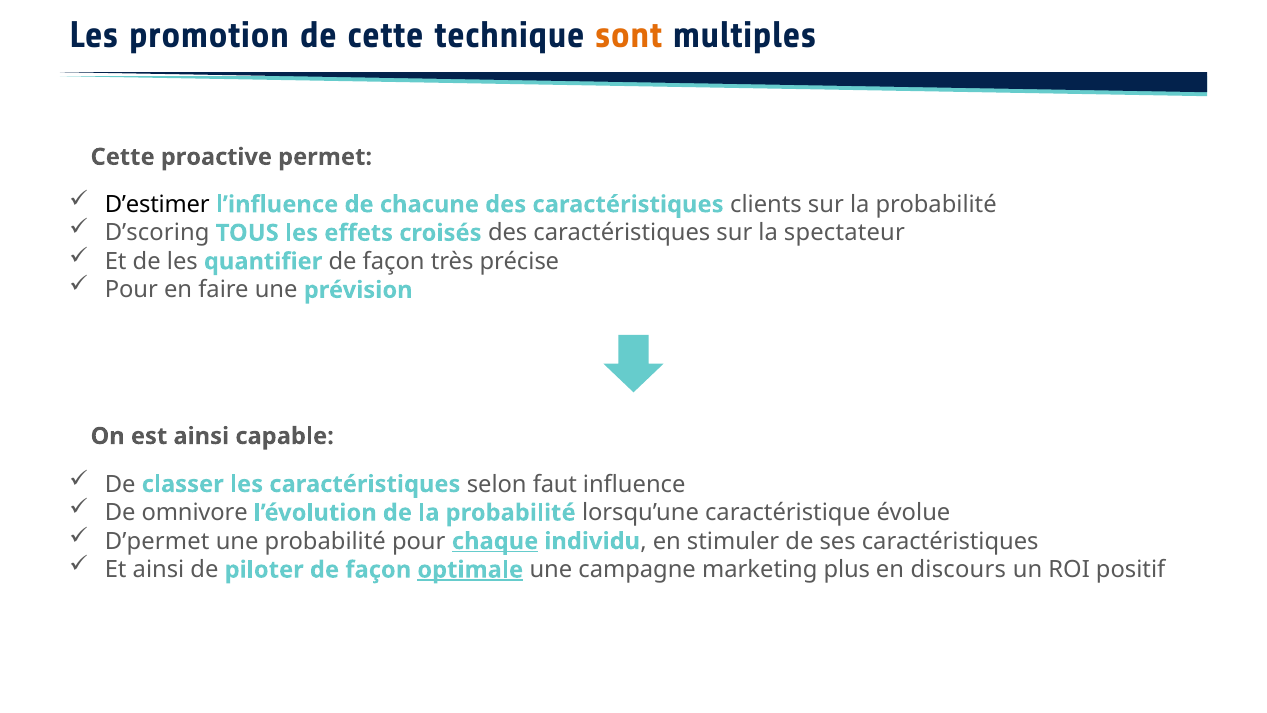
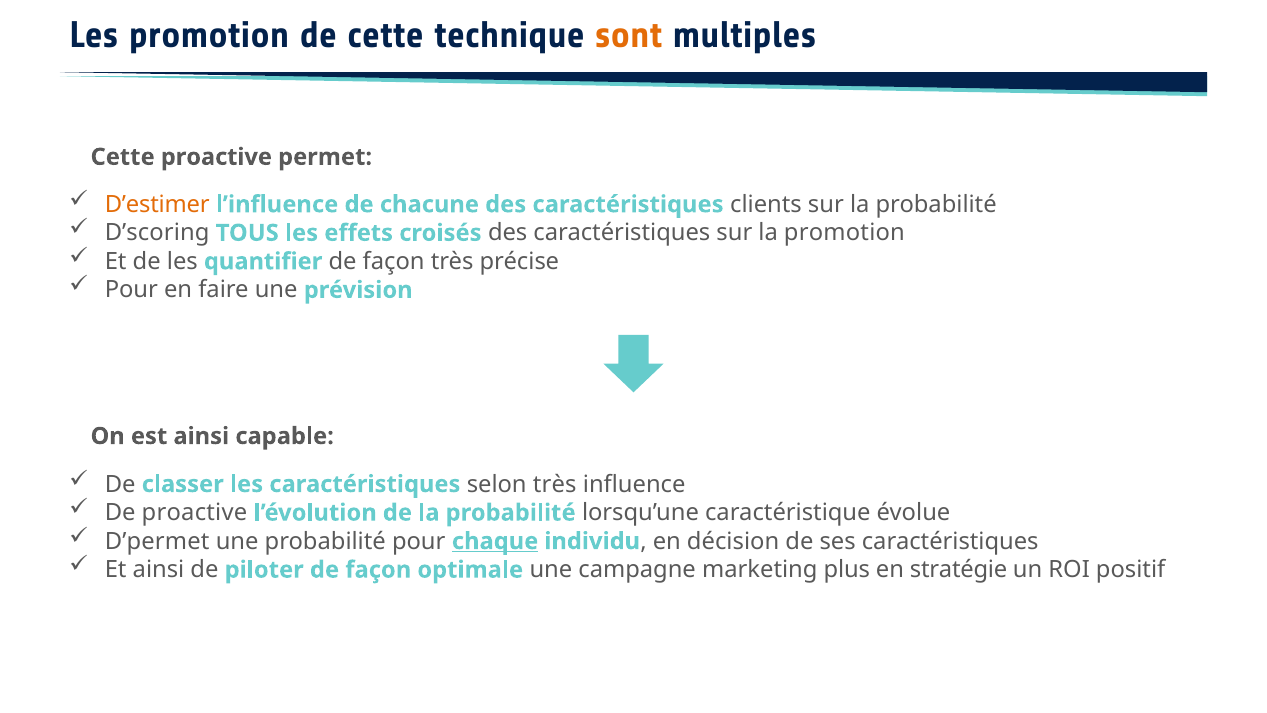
D’estimer colour: black -> orange (157, 204)
la spectateur: spectateur -> promotion (844, 233)
selon faut: faut -> très (555, 484)
De omnivore: omnivore -> proactive (194, 513)
stimuler: stimuler -> décision (733, 541)
optimale underline: present -> none (470, 570)
discours: discours -> stratégie (959, 570)
